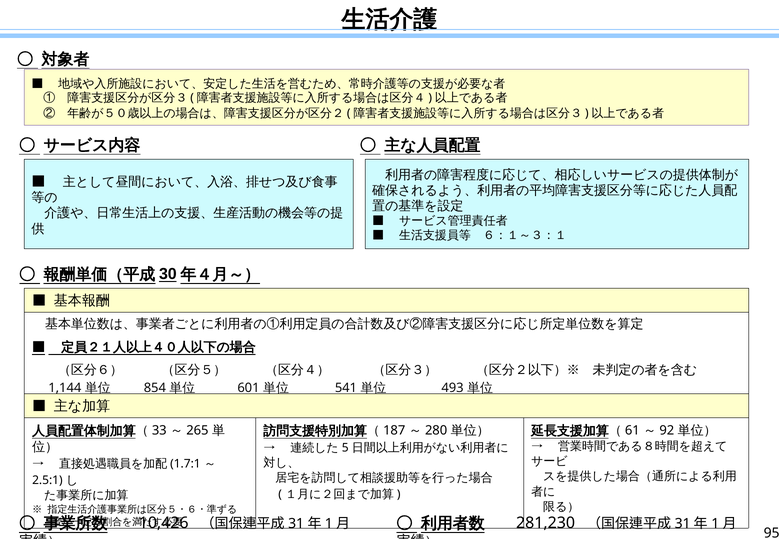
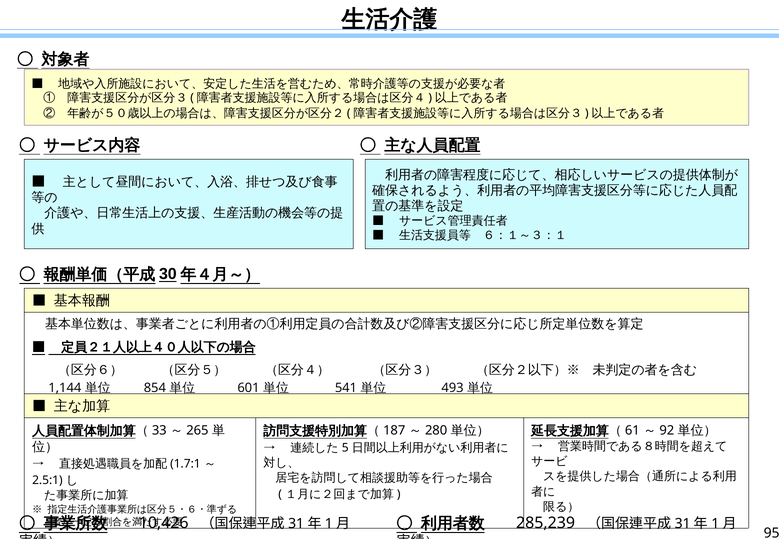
281,230: 281,230 -> 285,239 (546, 523)
